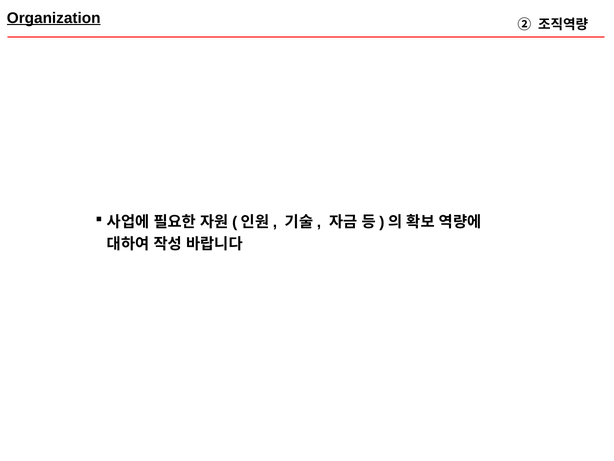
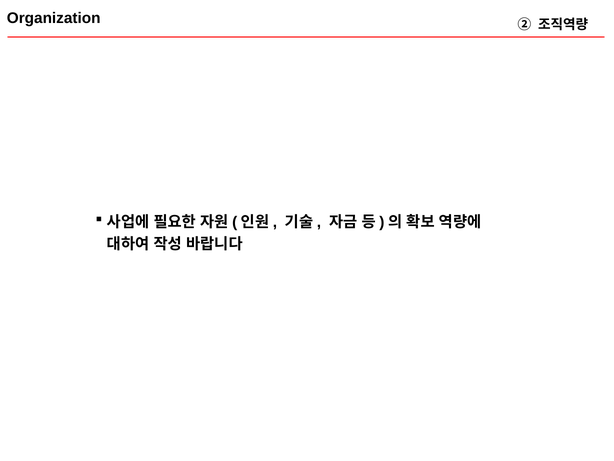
Organization underline: present -> none (54, 18)
